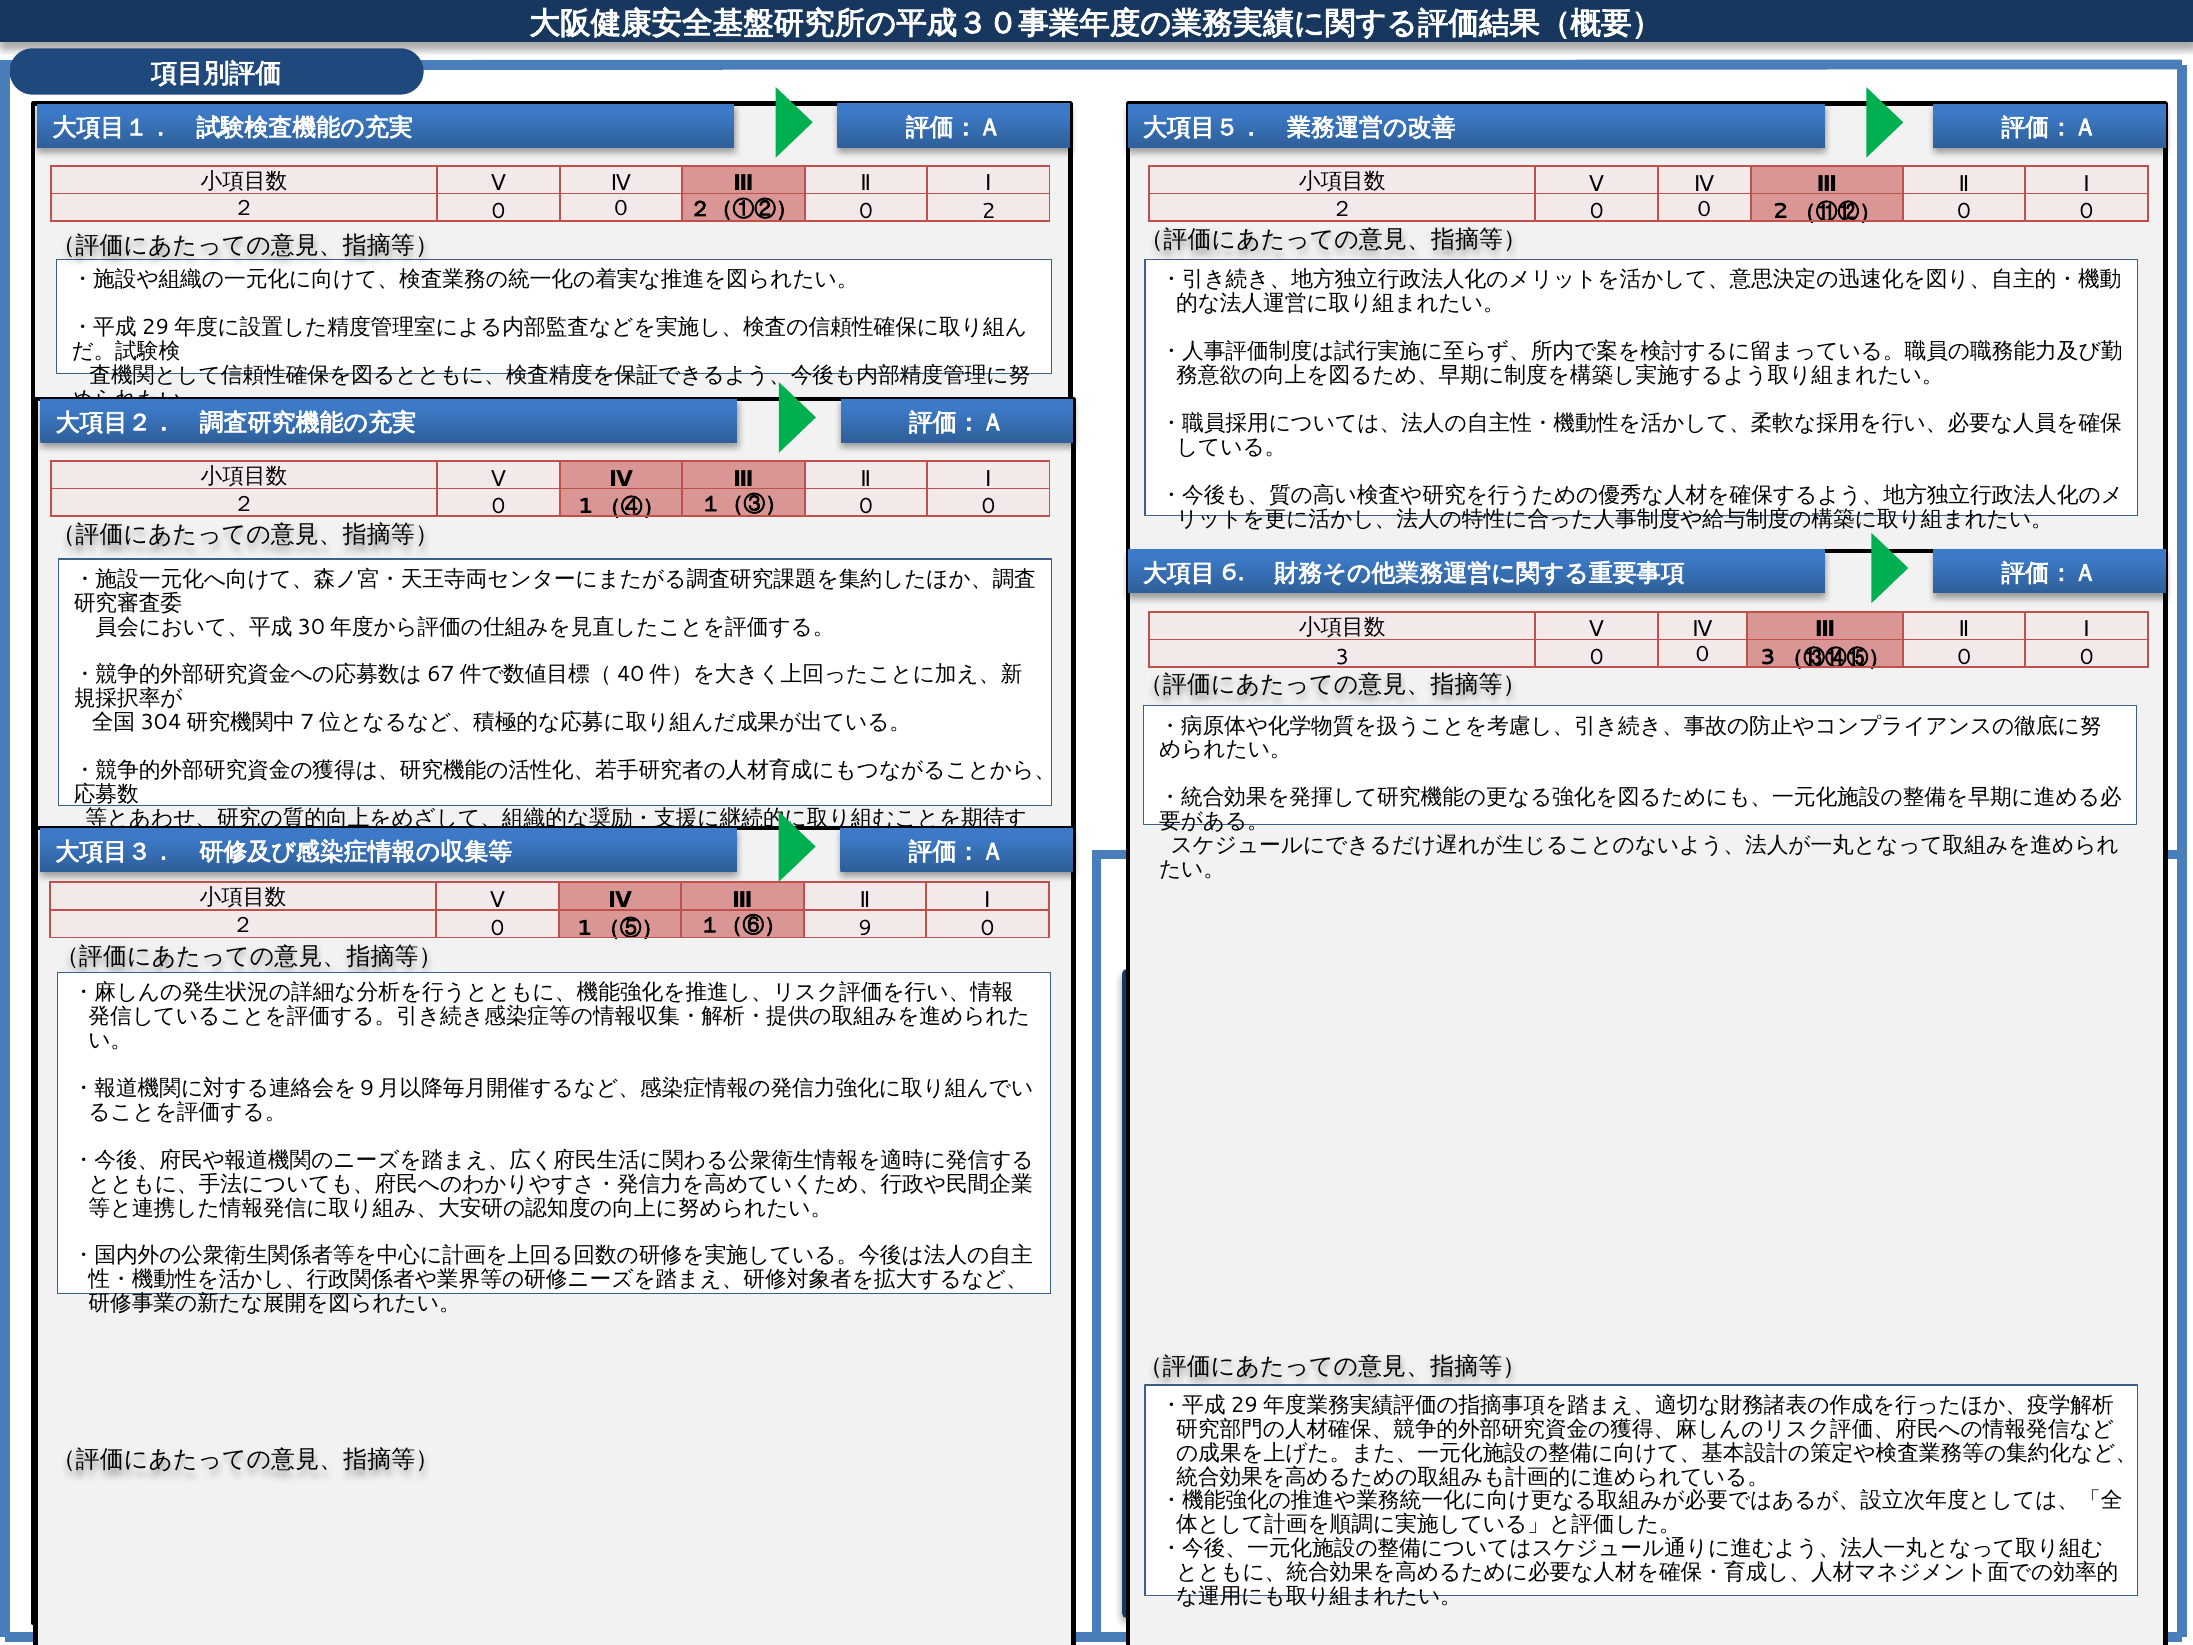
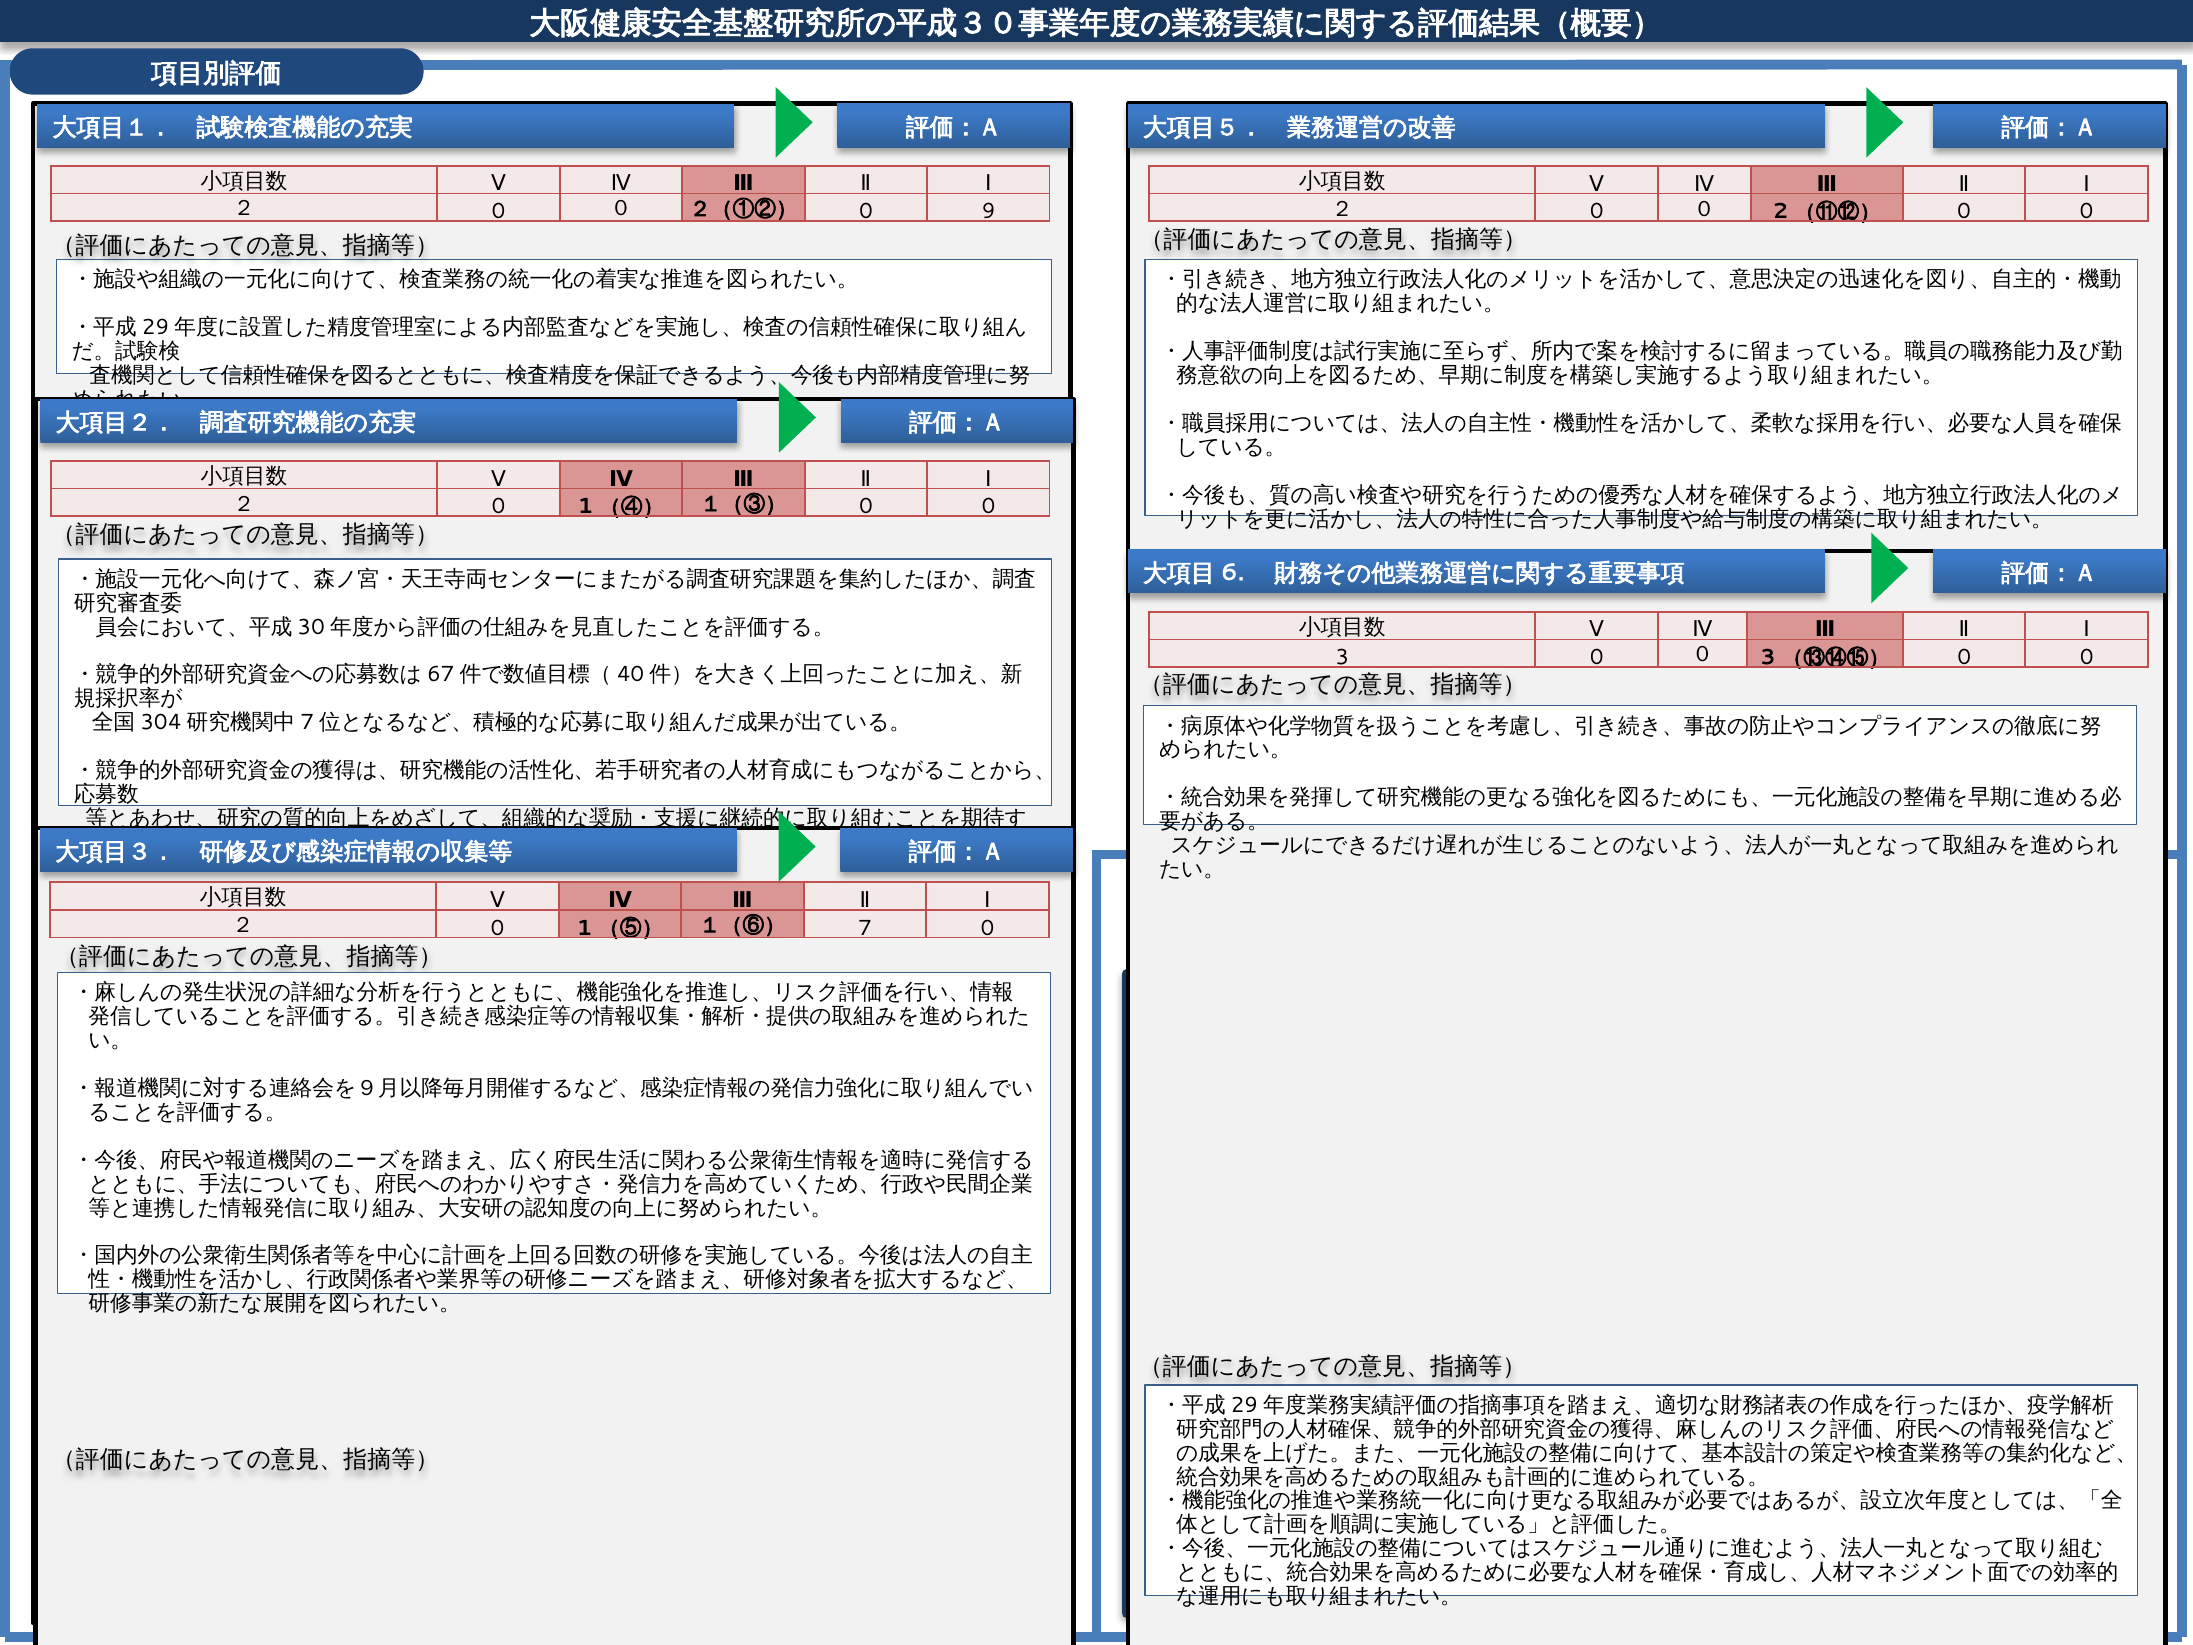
0 2: 2 -> 9 (988, 212)
9: 9 -> 7 (865, 928)
